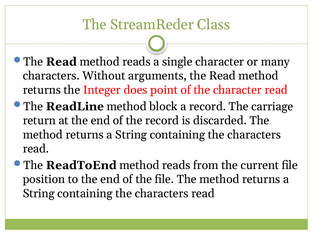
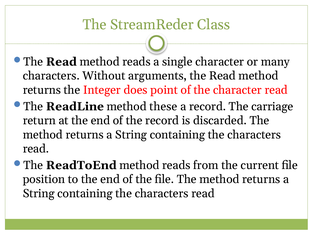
block: block -> these (163, 106)
